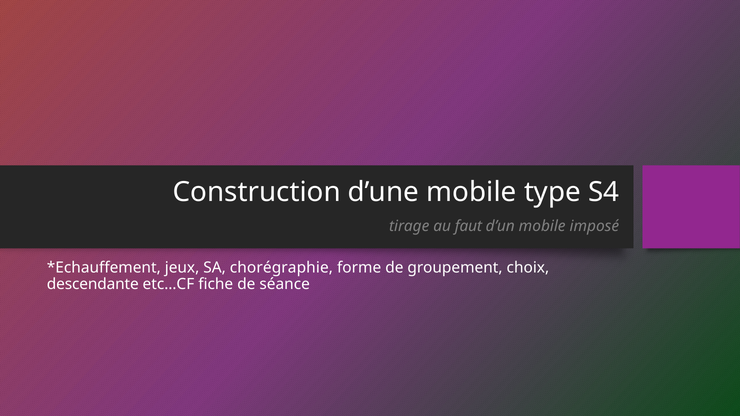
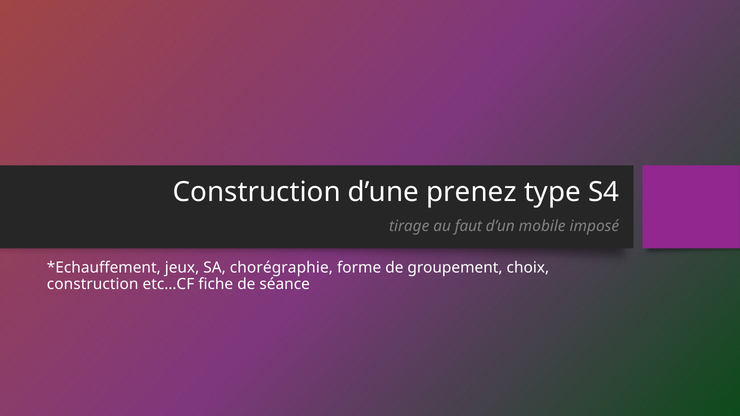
d’une mobile: mobile -> prenez (471, 192)
descendante: descendante -> construction (93, 285)
